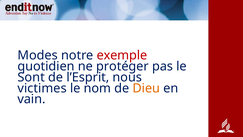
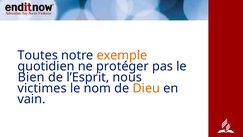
Modes: Modes -> Toutes (38, 55)
exemple colour: red -> orange (122, 55)
Sont: Sont -> Bien (31, 77)
